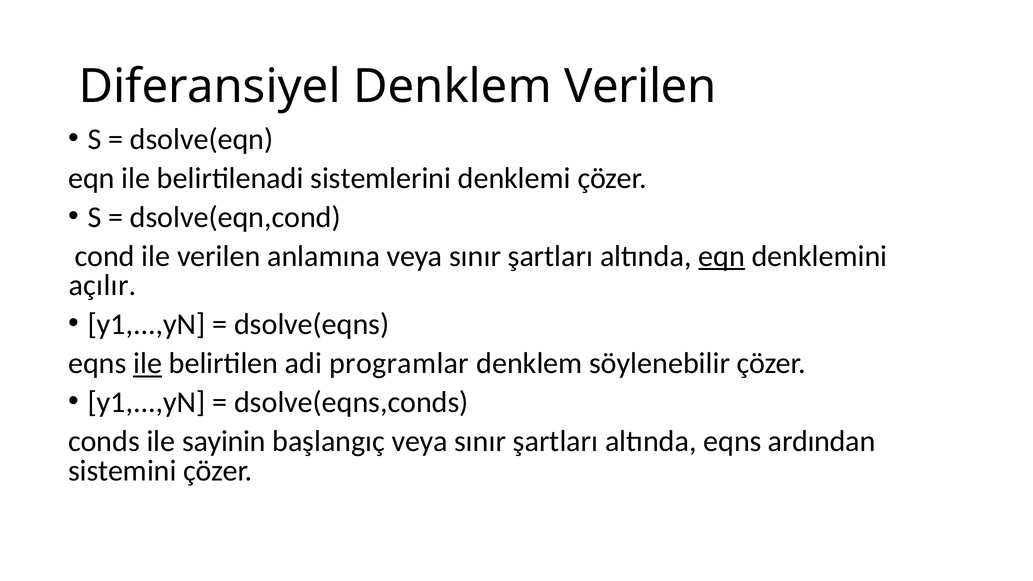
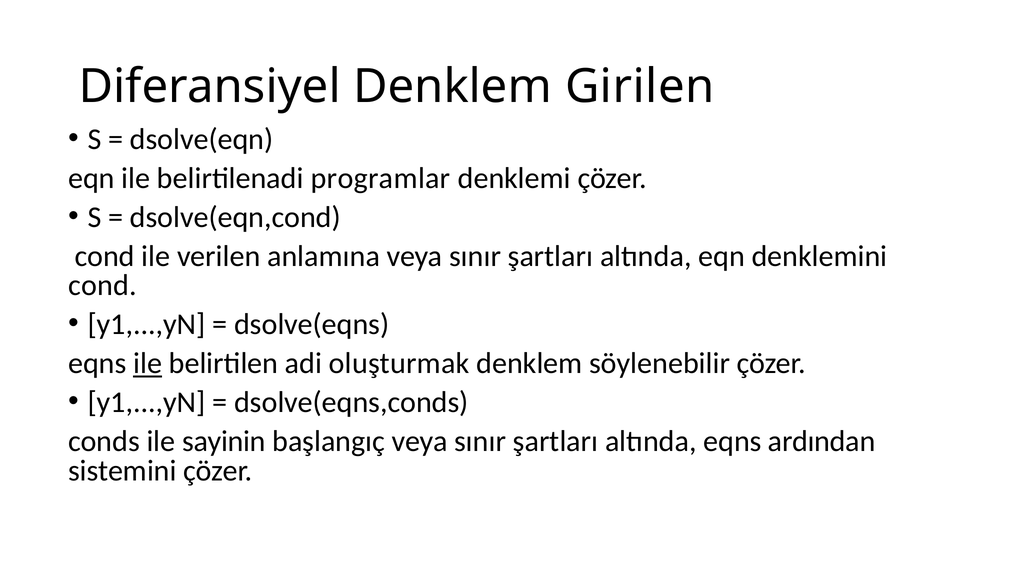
Denklem Verilen: Verilen -> Girilen (640, 87)
sistemlerini: sistemlerini -> programlar (381, 178)
eqn underline: present -> none (722, 256)
açılır: açılır -> cond (103, 285)
programlar: programlar -> oluşturmak (399, 363)
